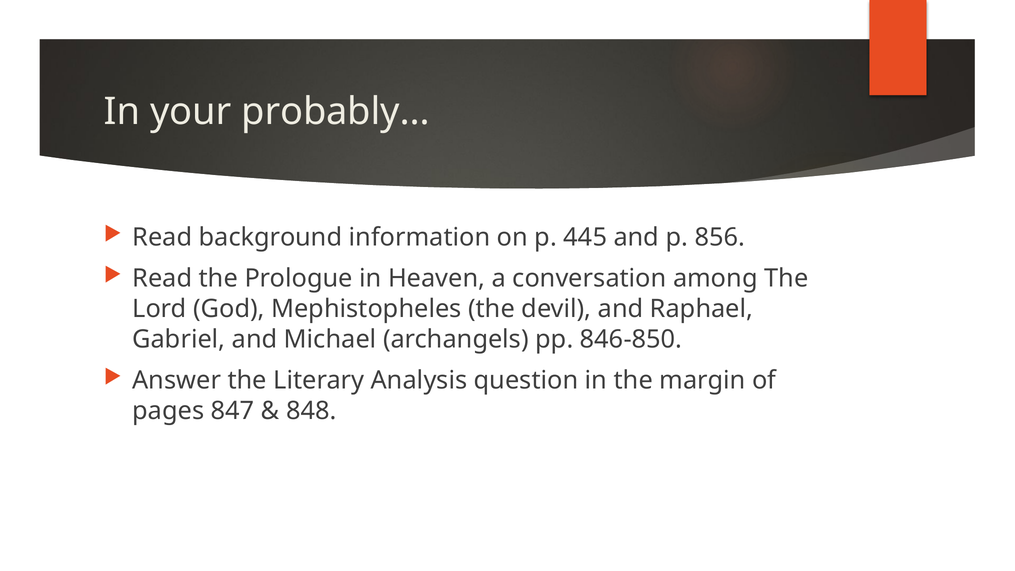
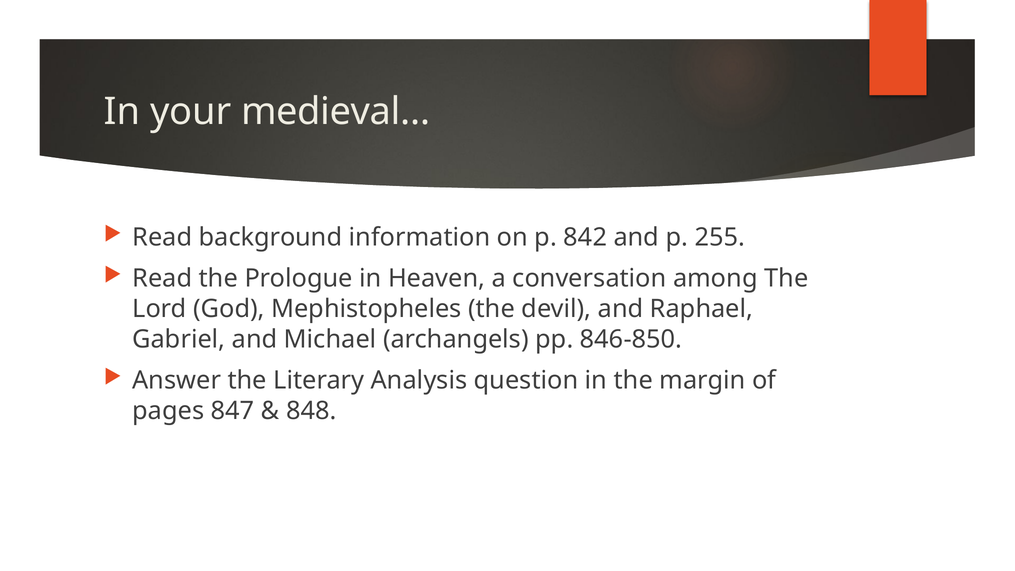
probably…: probably… -> medieval… (336, 112)
445: 445 -> 842 (585, 238)
856: 856 -> 255 (720, 238)
